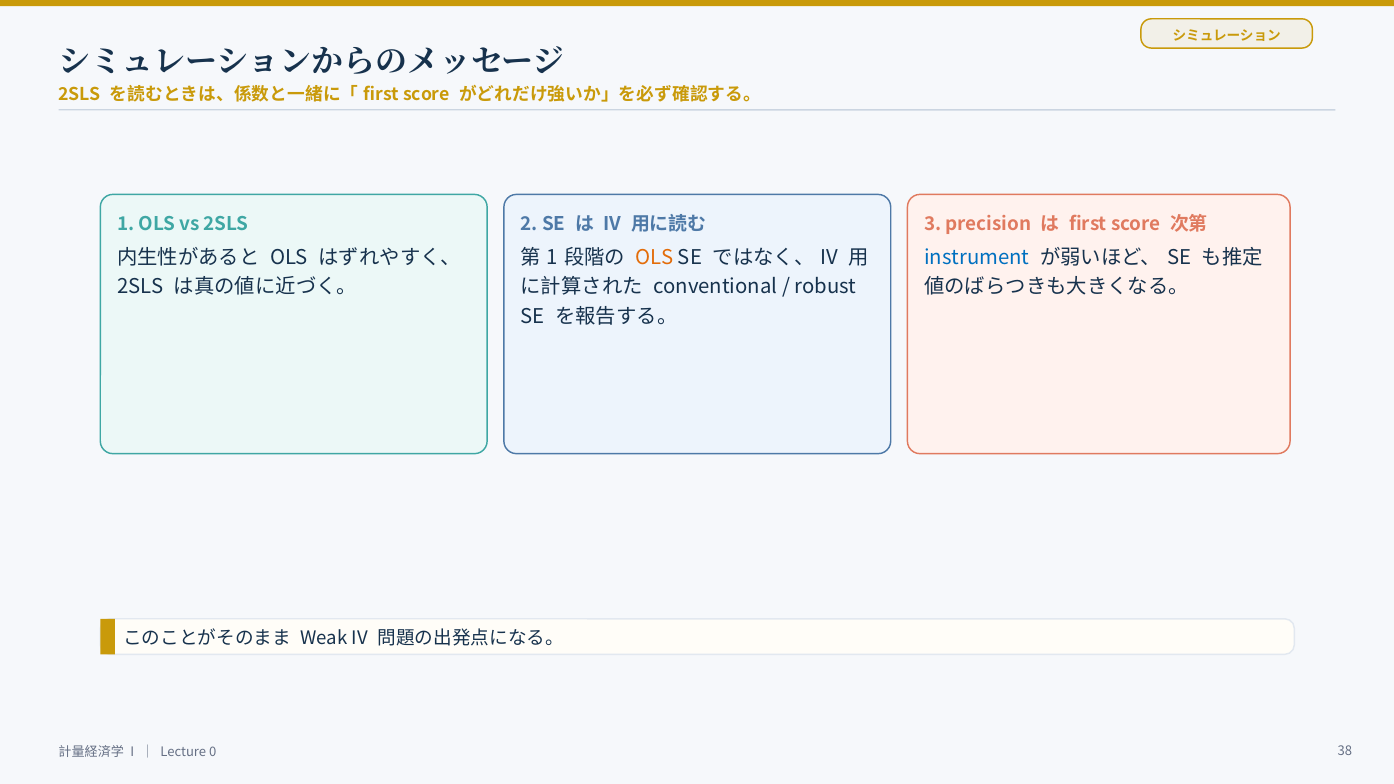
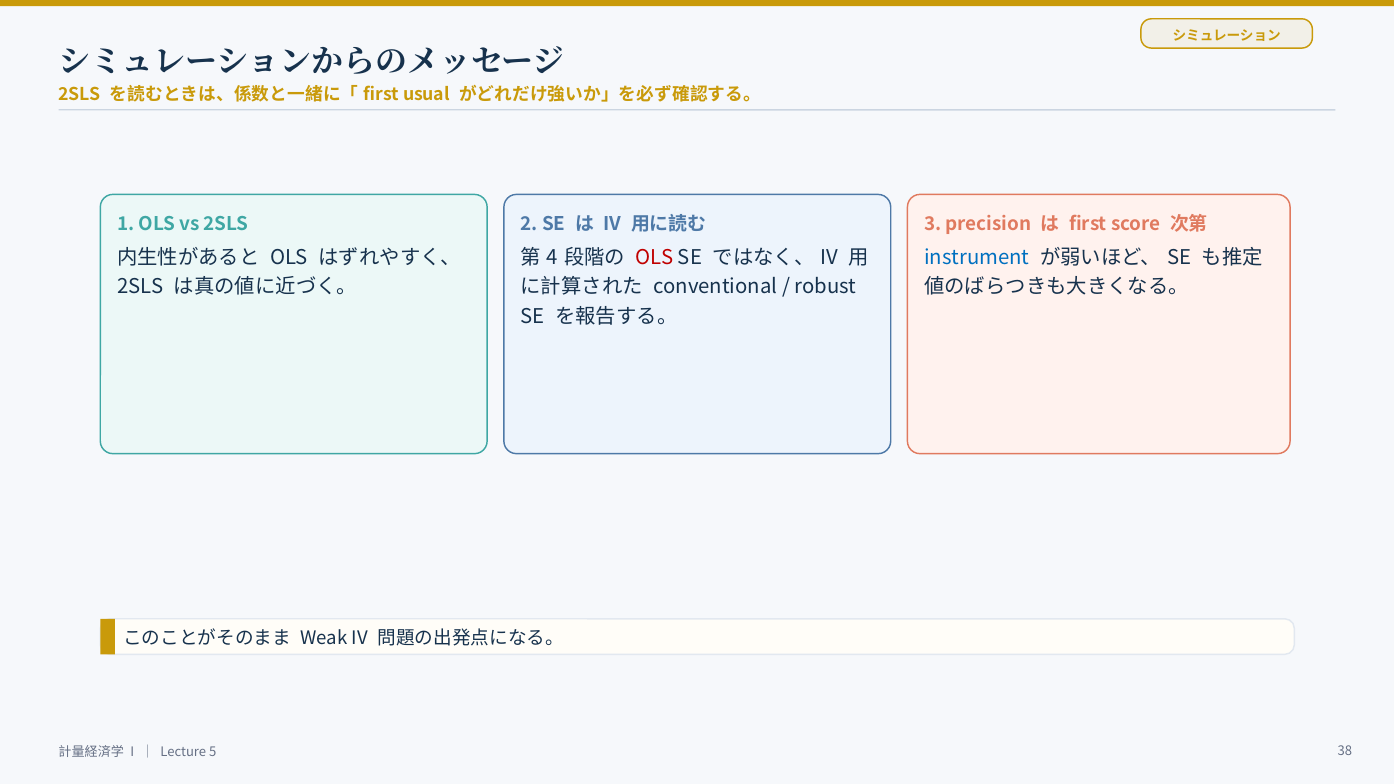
score: score -> usual (427, 95)
1: 1 -> 4 (553, 257)
OLS colour: orange -> red (655, 257)
0: 0 -> 5 (213, 752)
